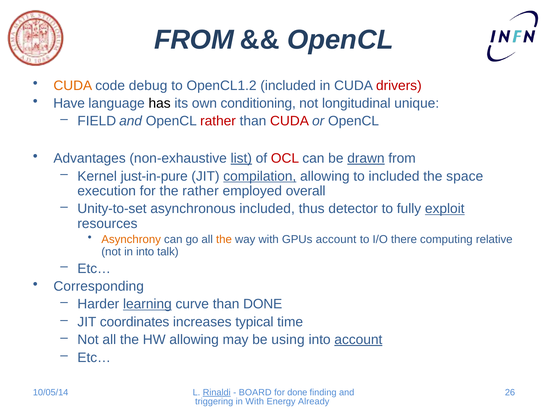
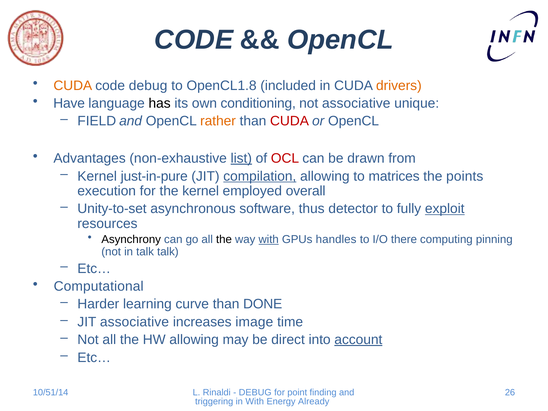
FROM: FROM -> CODE (194, 40)
OpenCL1.2: OpenCL1.2 -> OpenCL1.8 (222, 86)
drivers colour: red -> orange (399, 86)
not longitudinal: longitudinal -> associative (356, 103)
rather colour: red -> orange (218, 121)
drawn underline: present -> none (366, 158)
to included: included -> matrices (394, 176)
space: space -> points (465, 176)
the rather: rather -> kernel (201, 191)
asynchronous included: included -> software (267, 209)
Asynchrony colour: orange -> black (131, 239)
the colour: orange -> black (224, 239)
with underline: none -> present (269, 239)
GPUs account: account -> handles (336, 239)
relative: relative -> pinning (494, 239)
in into: into -> talk (145, 252)
Corresponding: Corresponding -> Computational (99, 286)
learning underline: present -> none (147, 304)
JIT coordinates: coordinates -> associative (134, 322)
typical: typical -> image (254, 322)
using: using -> direct (288, 340)
10/05/14: 10/05/14 -> 10/51/14 (51, 392)
Rinaldi underline: present -> none (217, 392)
BOARD: BOARD -> DEBUG (255, 392)
for done: done -> point (297, 392)
